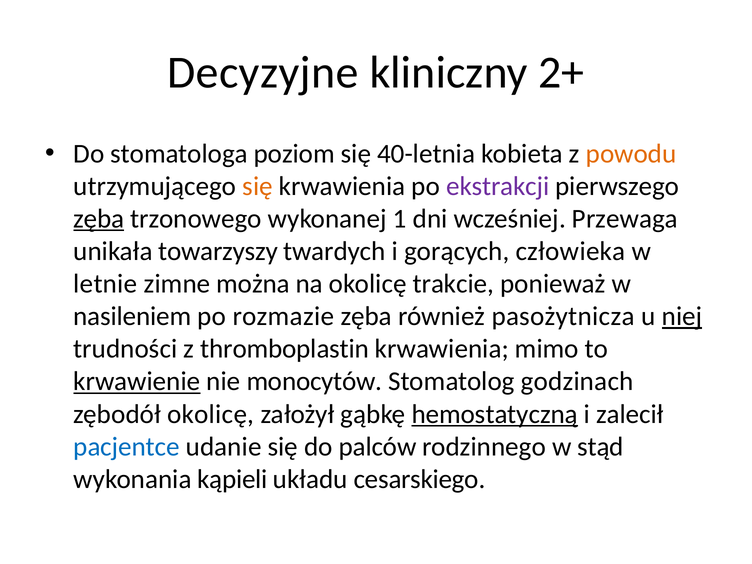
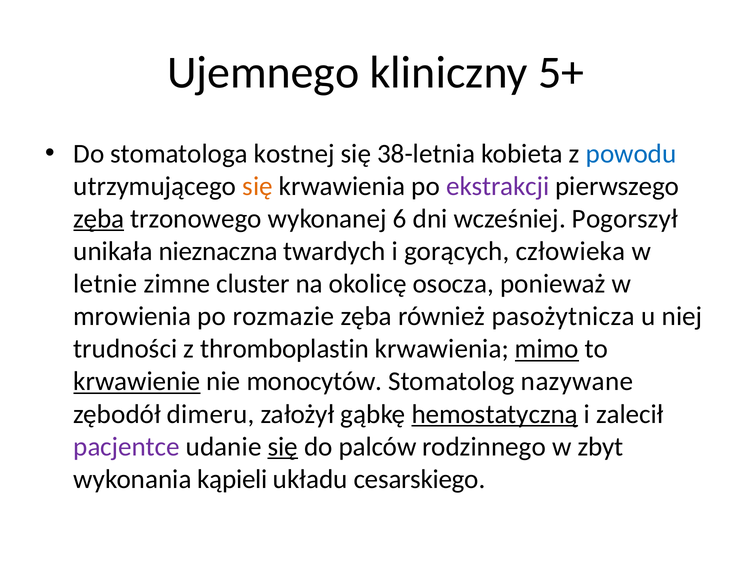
Decyzyjne: Decyzyjne -> Ujemnego (263, 73)
2+: 2+ -> 5+ (561, 73)
poziom: poziom -> kostnej (294, 154)
40-letnia: 40-letnia -> 38-letnia (426, 154)
powodu colour: orange -> blue (631, 154)
1: 1 -> 6 (400, 219)
Przewaga: Przewaga -> Pogorszył (625, 219)
towarzyszy: towarzyszy -> nieznaczna (218, 251)
można: można -> cluster (253, 284)
trakcie: trakcie -> osocza (453, 284)
nasileniem: nasileniem -> mrowienia (132, 316)
niej underline: present -> none (682, 316)
mimo underline: none -> present (547, 349)
godzinach: godzinach -> nazywane (577, 382)
zębodół okolicę: okolicę -> dimeru (211, 414)
pacjentce colour: blue -> purple (127, 447)
się underline: none -> present (283, 447)
stąd: stąd -> zbyt (600, 447)
